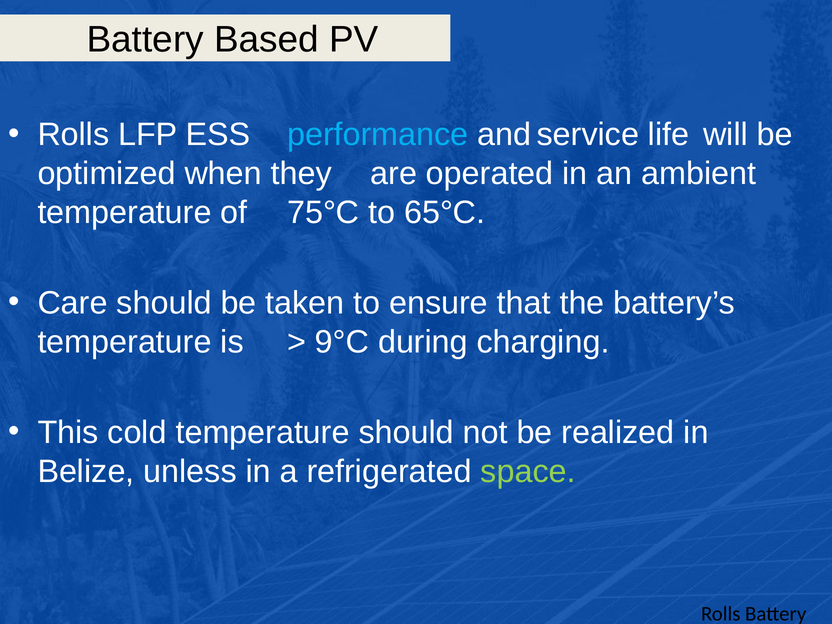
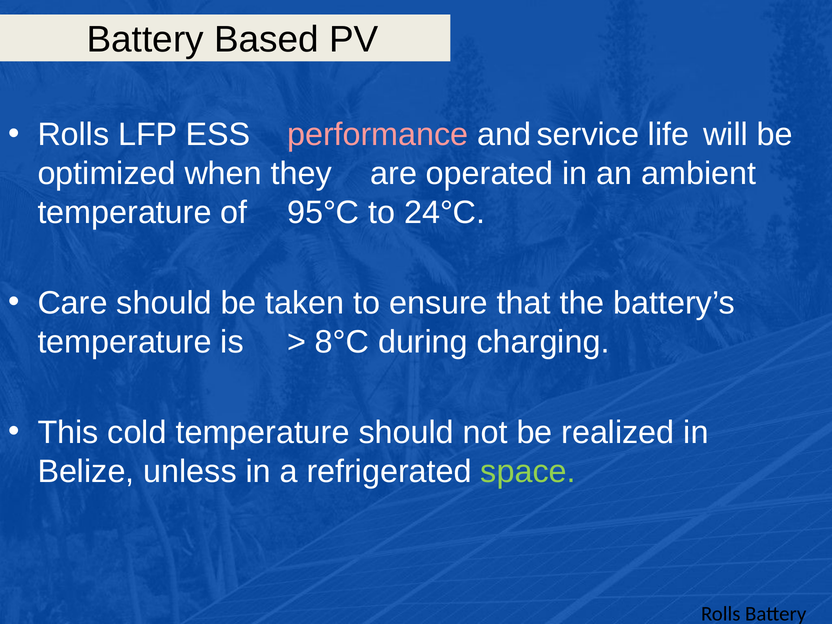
performance colour: light blue -> pink (378, 135)
75°C: 75°C -> 95°C (323, 212)
65°C: 65°C -> 24°C (445, 212)
9°C: 9°C -> 8°C (342, 342)
